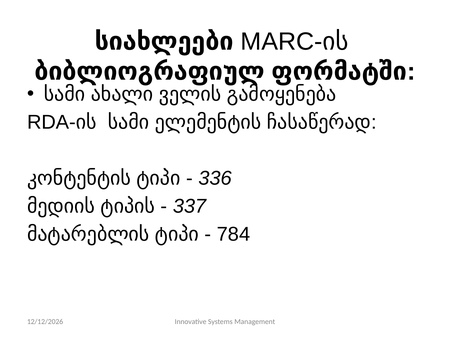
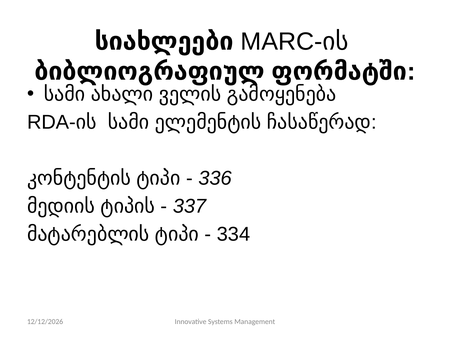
784: 784 -> 334 (234, 234)
